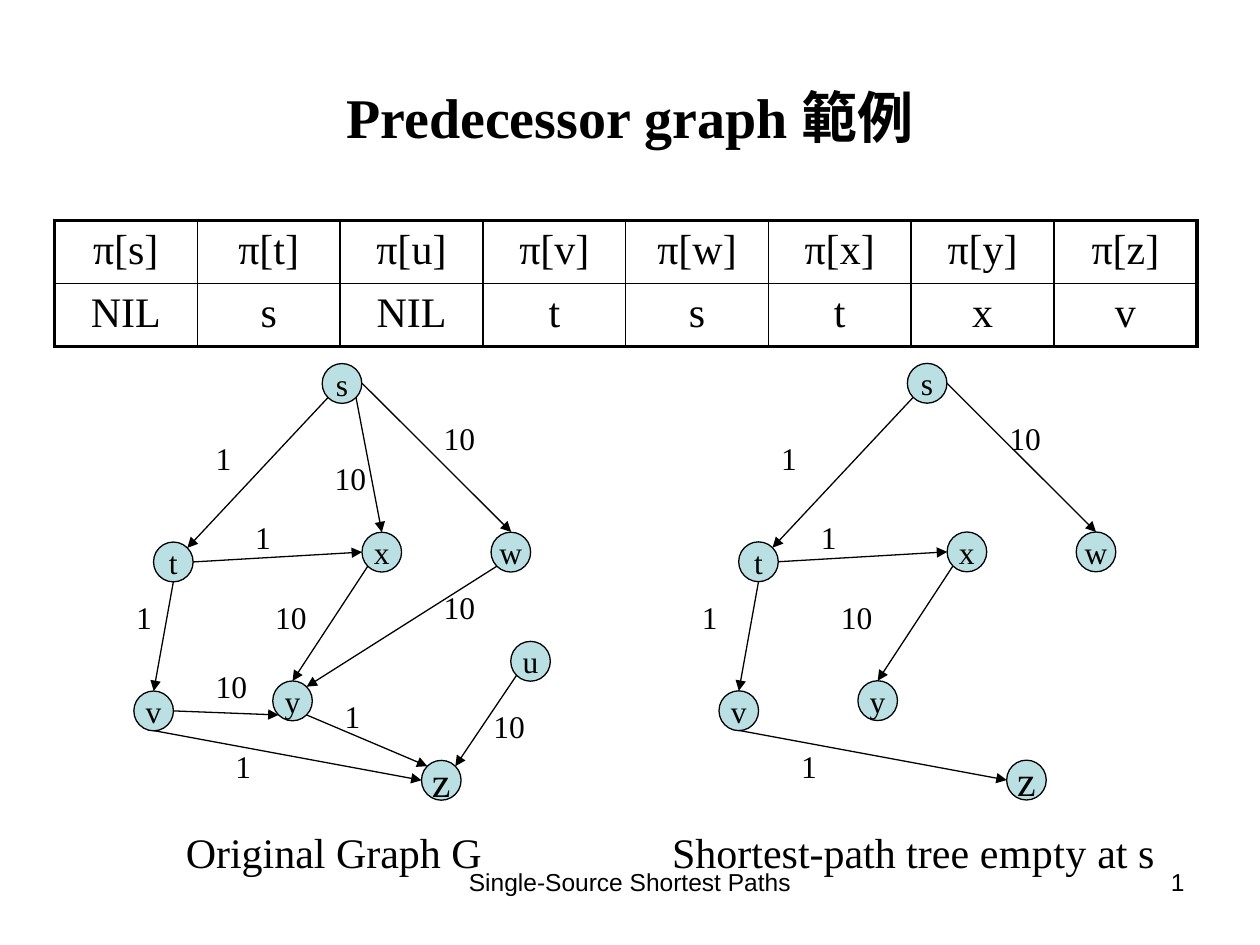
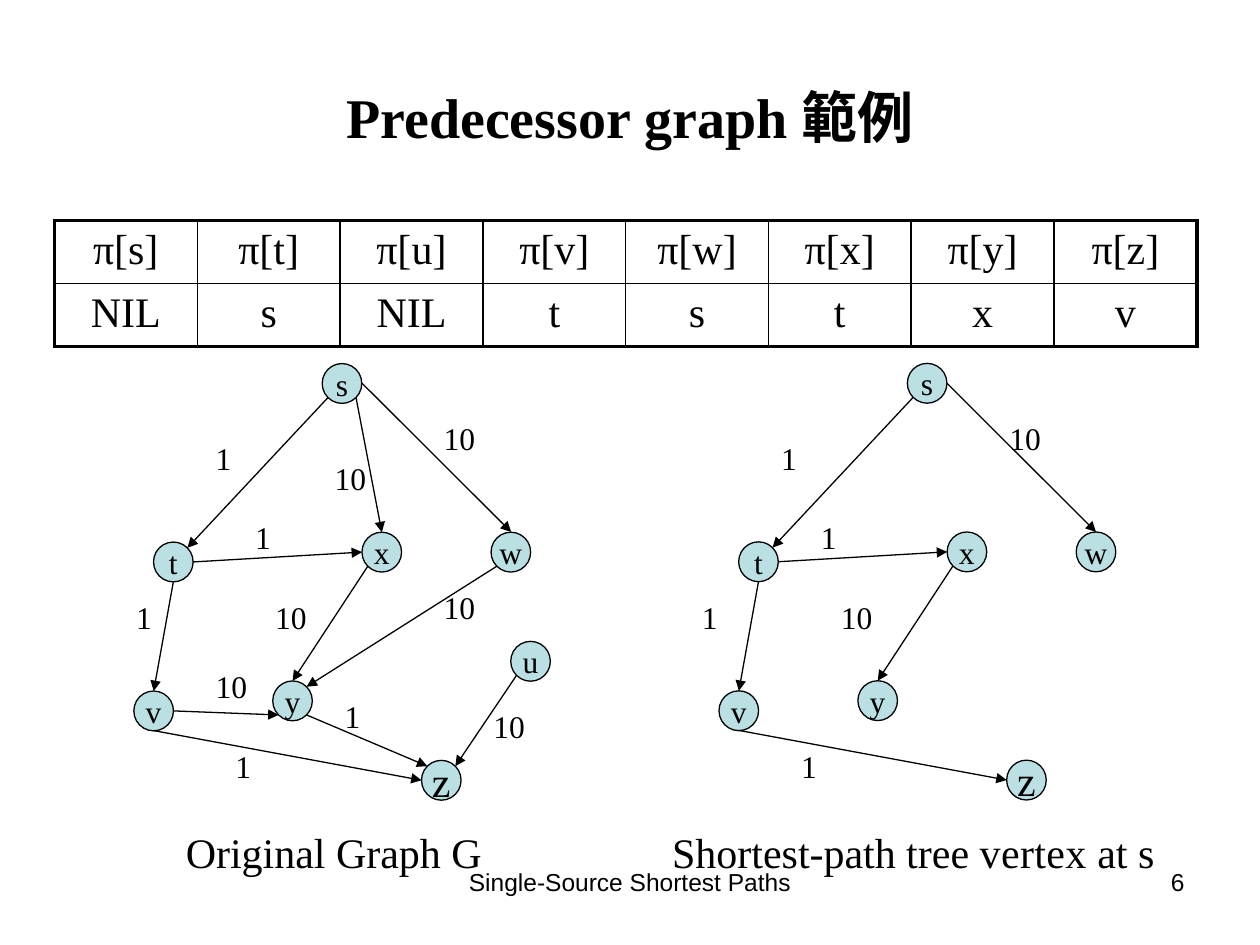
empty: empty -> vertex (1033, 854)
Paths 1: 1 -> 6 (1178, 883)
